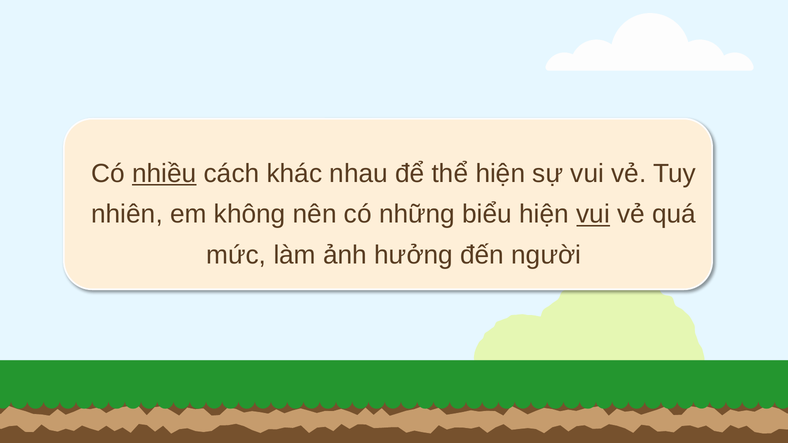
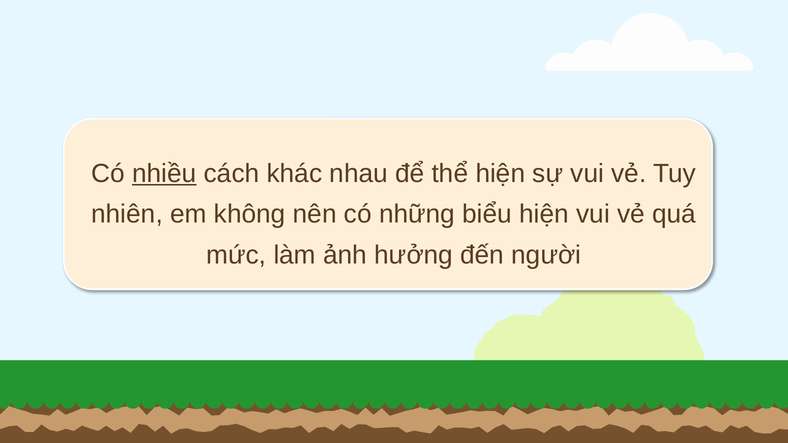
vui underline: present -> none (593, 214)
